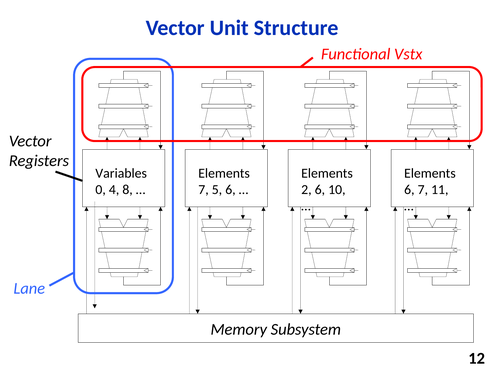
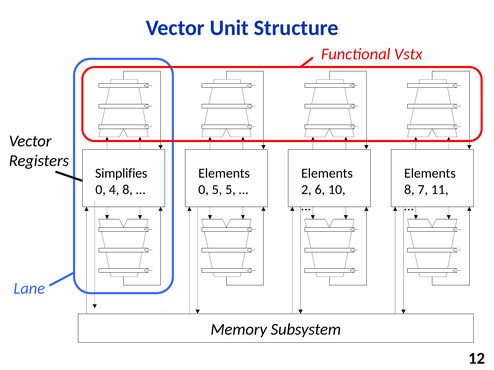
Variables: Variables -> Simplifies (121, 173)
7: 7 -> 0 (203, 190)
5 6: 6 -> 5 (230, 190)
6: 6 -> 8 (409, 190)
